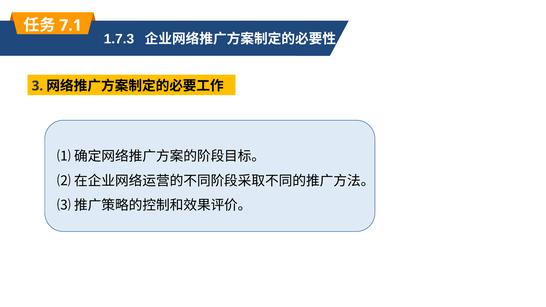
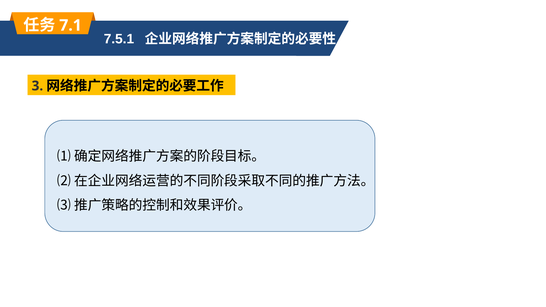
1.7.3: 1.7.3 -> 7.5.1 (119, 39)
